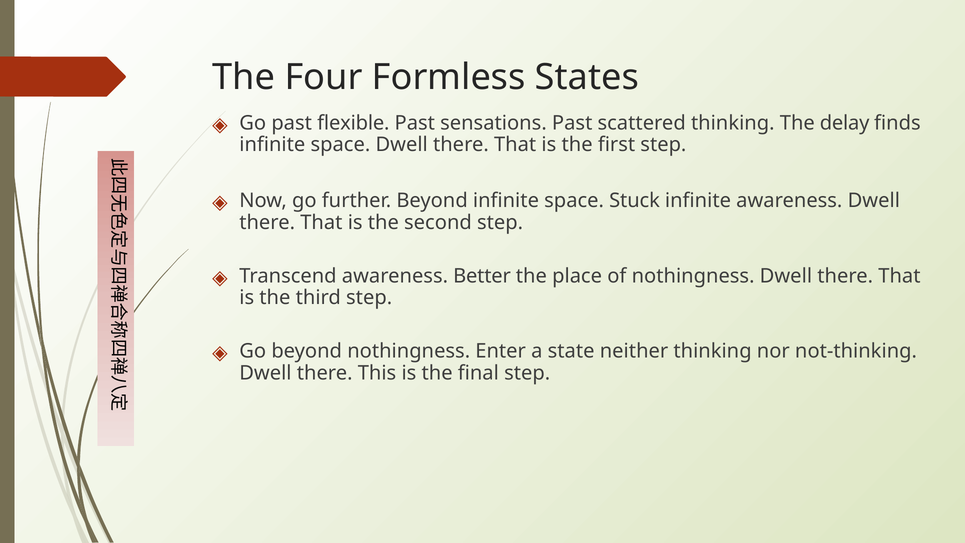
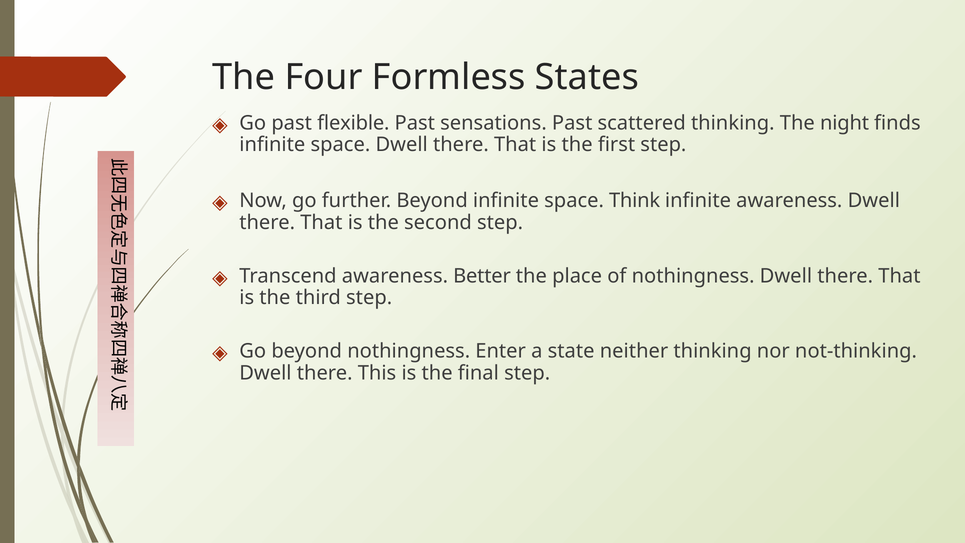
delay: delay -> night (845, 123)
Stuck: Stuck -> Think (635, 201)
